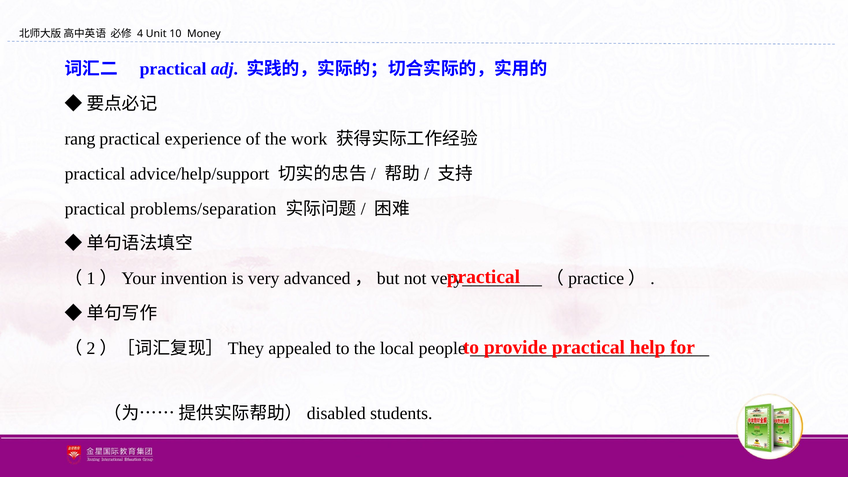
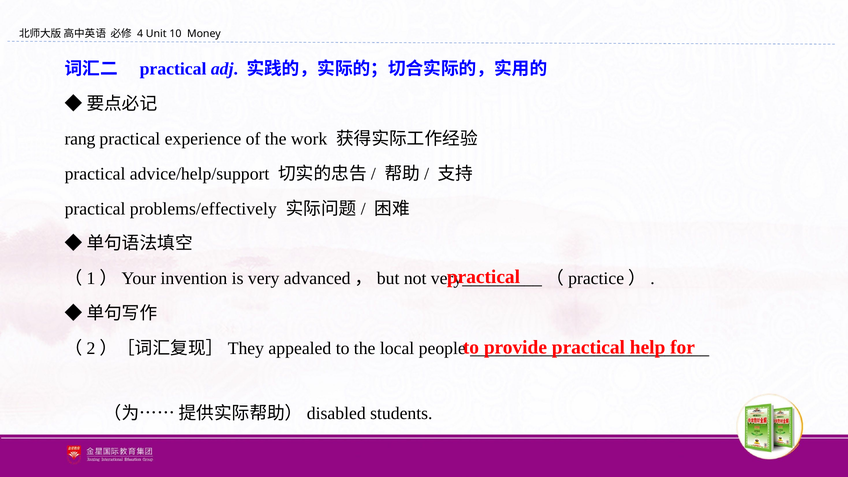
problems/separation: problems/separation -> problems/effectively (203, 209)
